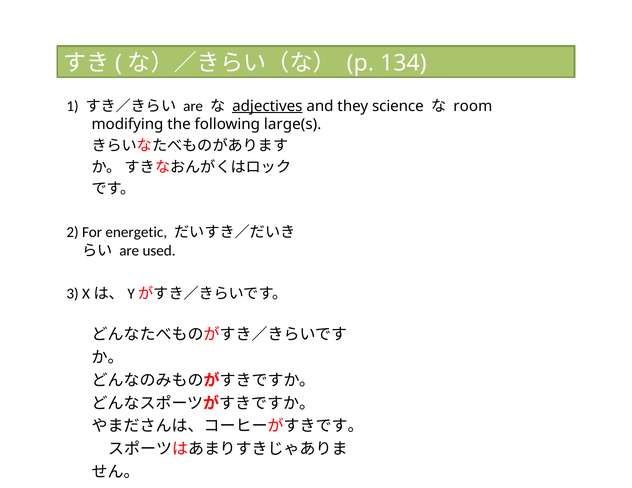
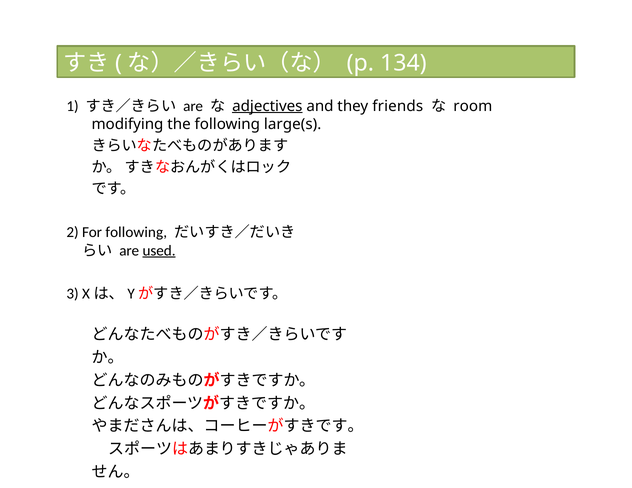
science: science -> friends (398, 106)
energetic: energetic -> following (136, 233)
used underline: none -> present (159, 251)
